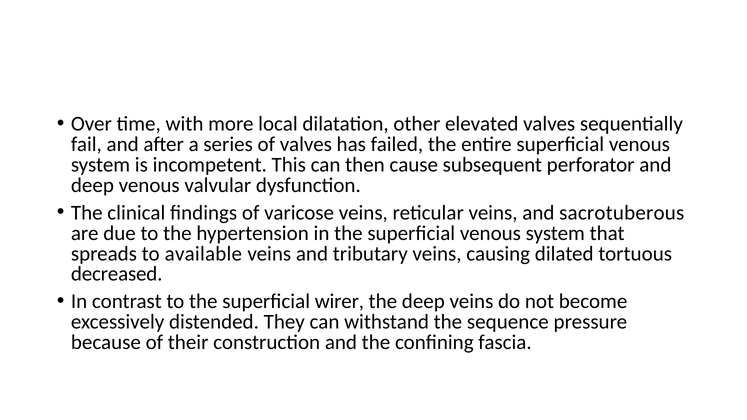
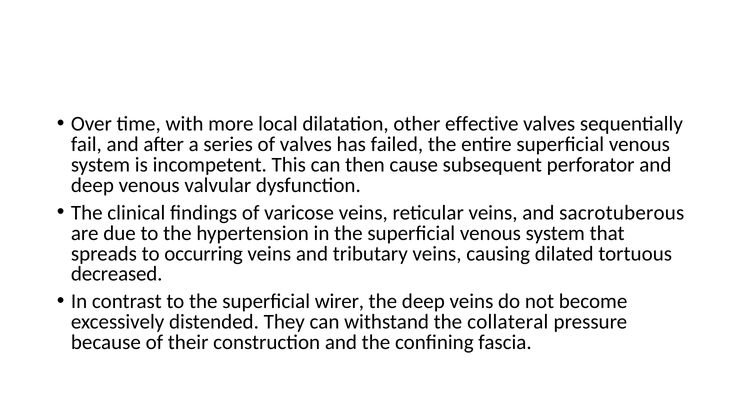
elevated: elevated -> effective (482, 124)
available: available -> occurring (204, 254)
sequence: sequence -> collateral (508, 322)
